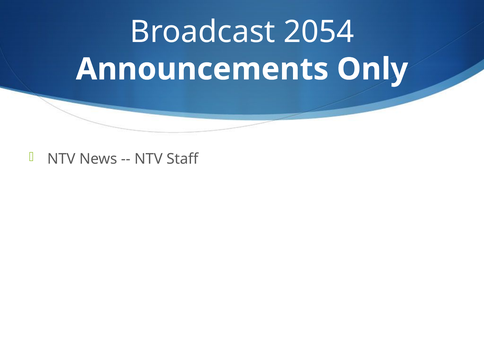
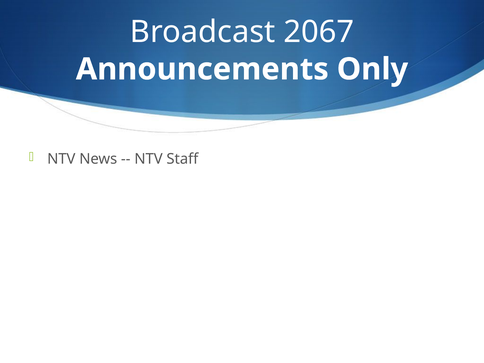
2054: 2054 -> 2067 (319, 32)
